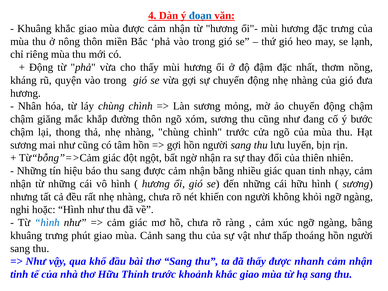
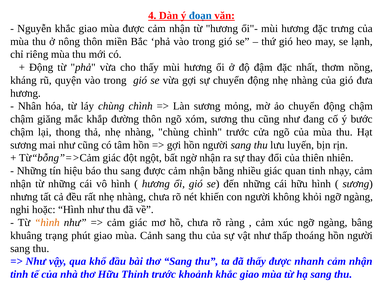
Khuâng: Khuâng -> Nguyễn (34, 29)
hình colour: blue -> orange (47, 223)
khuâng trưng: trưng -> trạng (57, 236)
